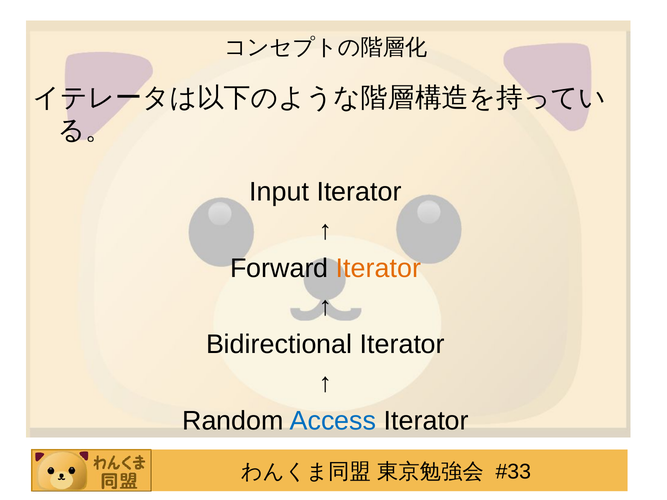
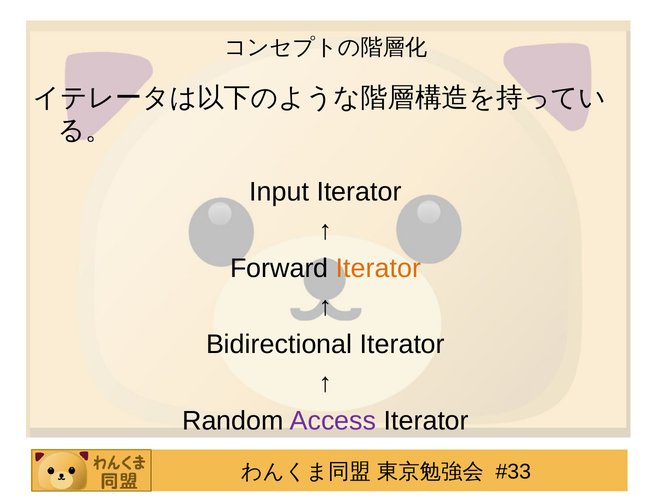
Access colour: blue -> purple (333, 421)
